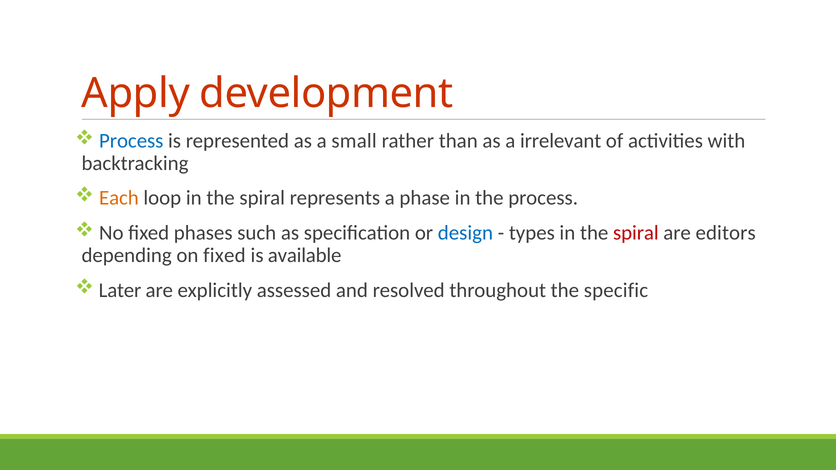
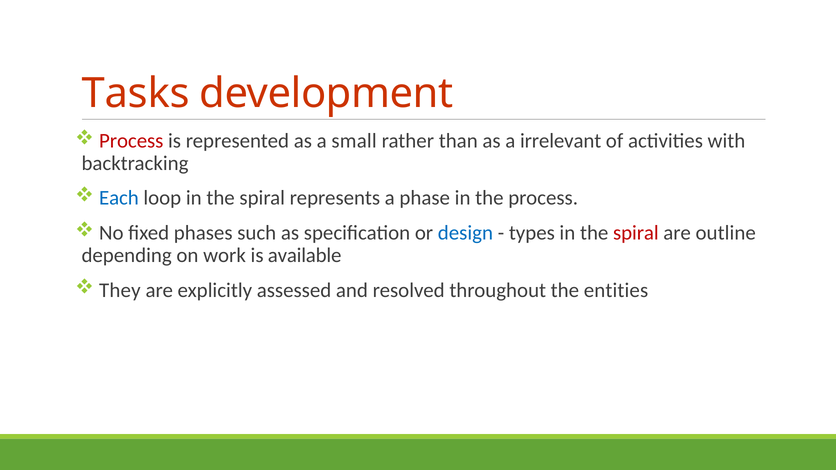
Apply: Apply -> Tasks (136, 94)
Process colour: blue -> red (131, 141)
Each colour: orange -> blue (119, 198)
editors: editors -> outline (726, 233)
on fixed: fixed -> work (225, 256)
Later: Later -> They (120, 290)
specific: specific -> entities (616, 290)
